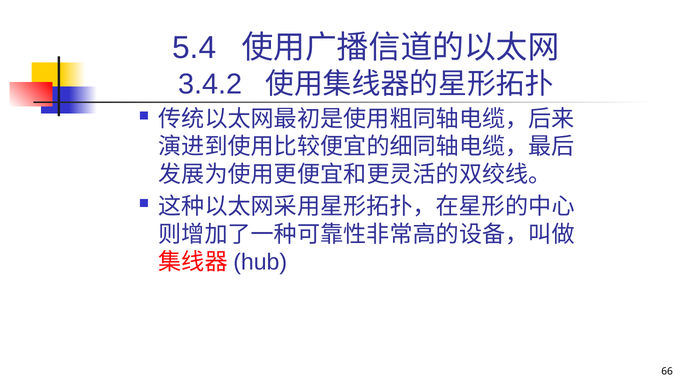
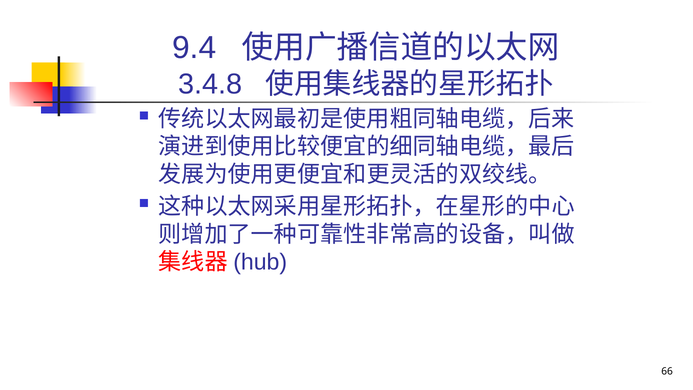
5.4: 5.4 -> 9.4 (194, 48)
3.4.2: 3.4.2 -> 3.4.8 (210, 84)
